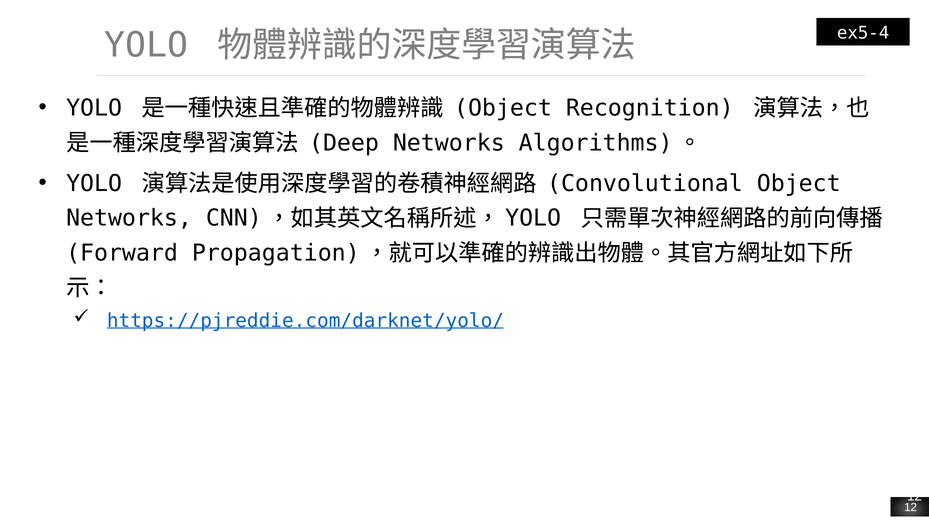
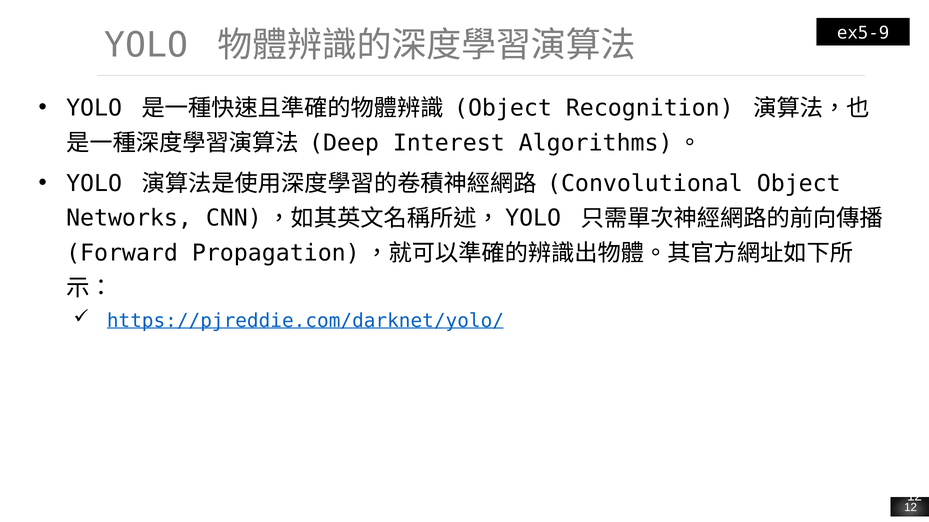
ex5-4: ex5-4 -> ex5-9 (863, 33)
Deep Networks: Networks -> Interest (449, 143)
